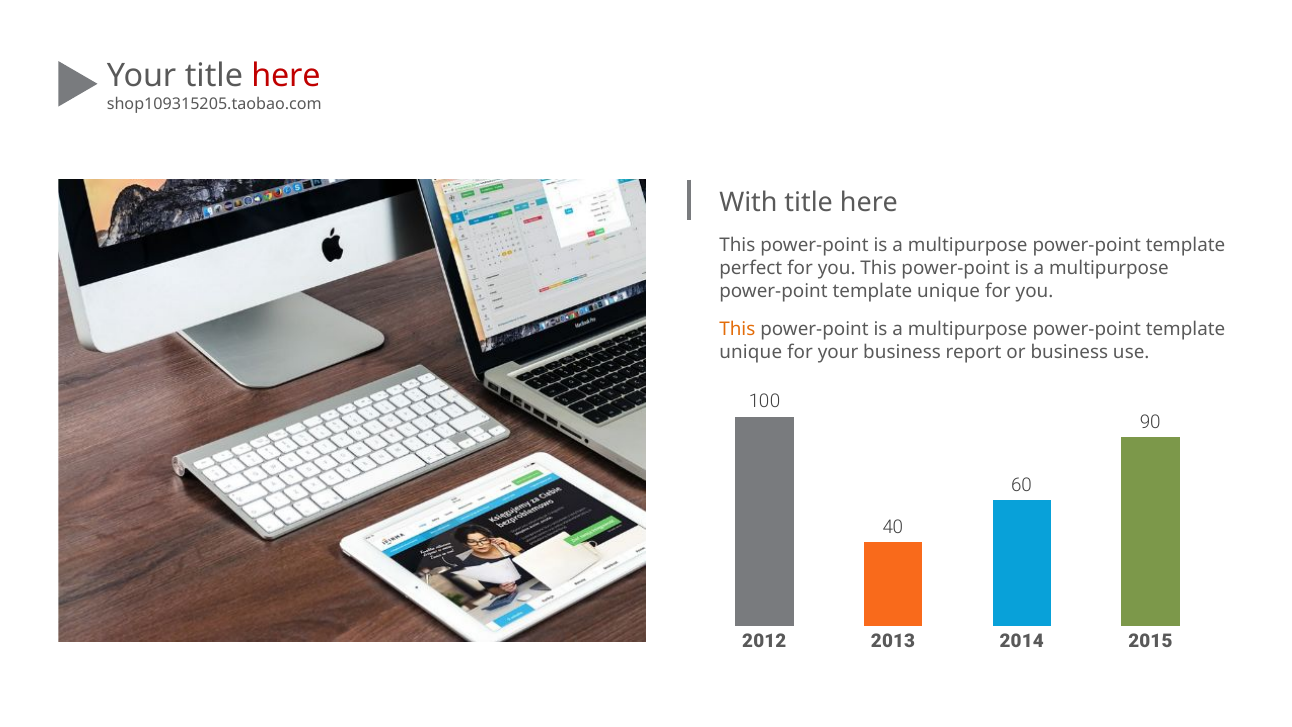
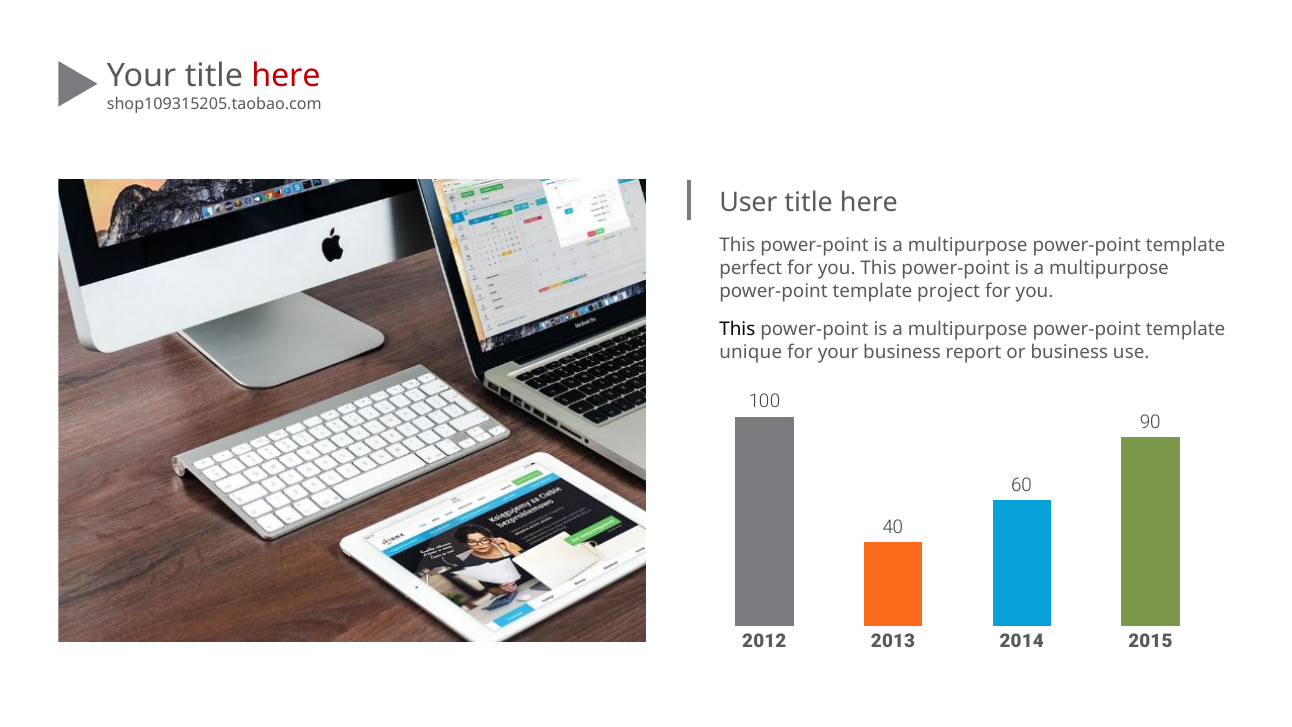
With: With -> User (748, 202)
unique: unique -> project (949, 291)
This colour: orange -> black (737, 330)
